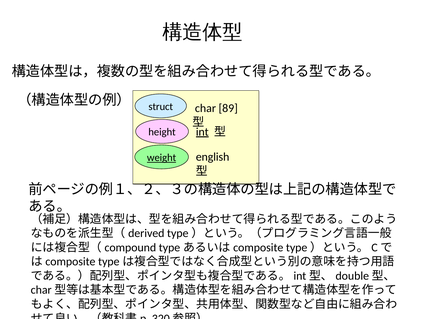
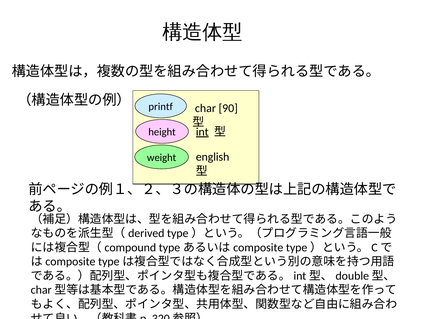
struct: struct -> printf (161, 107)
89: 89 -> 90 (228, 108)
weight underline: present -> none (162, 158)
